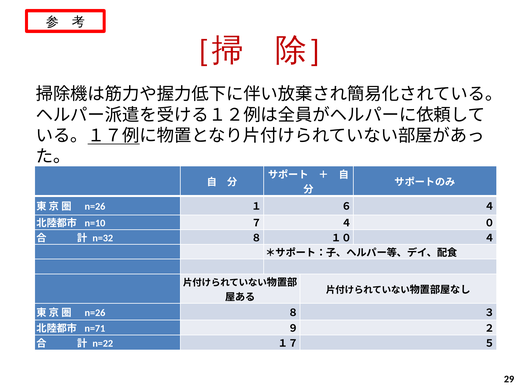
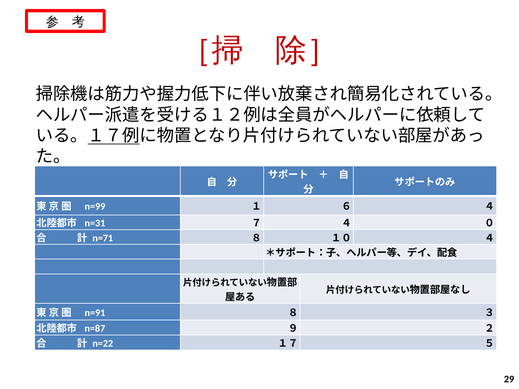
n=26: n=26 -> n=99 (95, 207)
n=10: n=10 -> n=31 (95, 223)
n=32: n=32 -> n=71 (103, 238)
n=26: n=26 -> n=91 (95, 313)
n=71: n=71 -> n=87 (95, 329)
